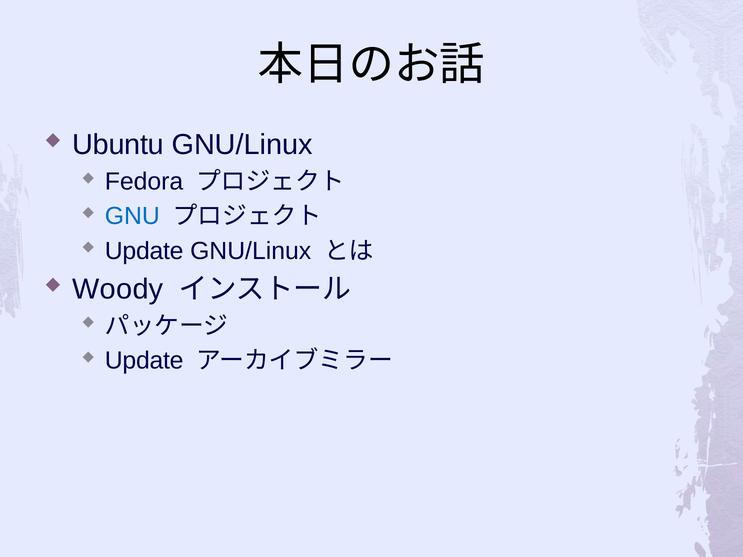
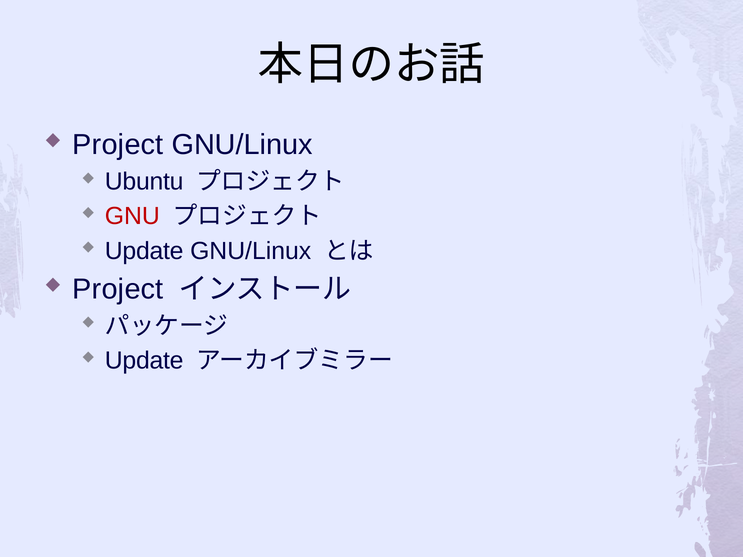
Ubuntu: Ubuntu -> Project (118, 145)
Fedora: Fedora -> Ubuntu (144, 182)
GNU colour: blue -> red (132, 216)
Woody: Woody -> Project (118, 289)
